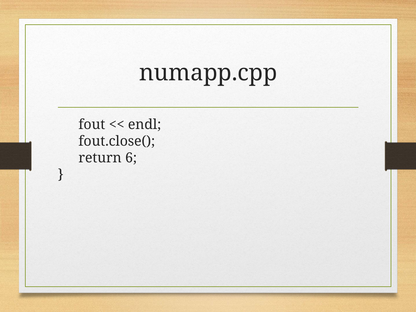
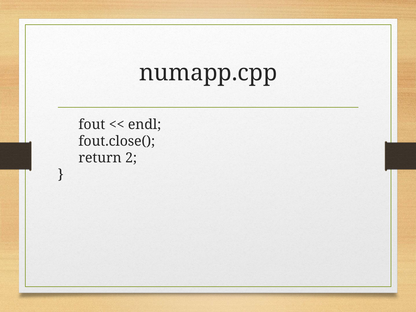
6: 6 -> 2 (131, 158)
